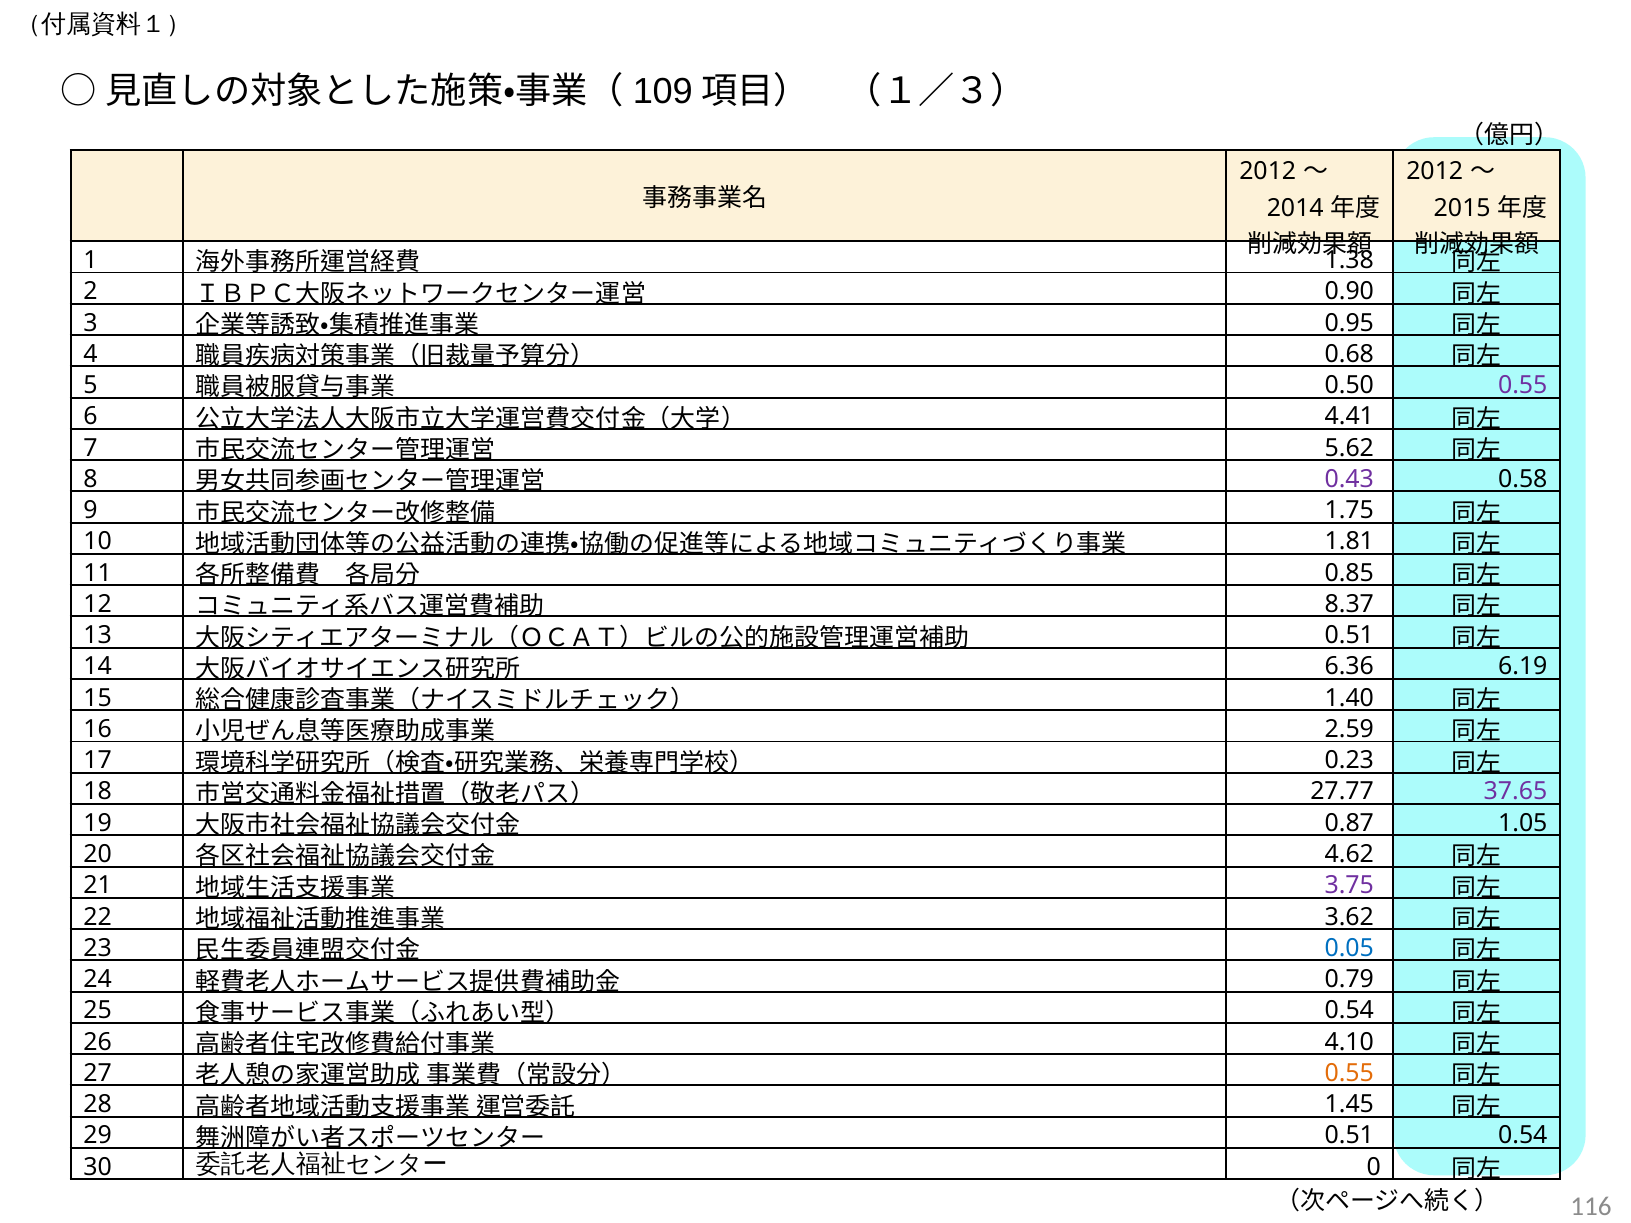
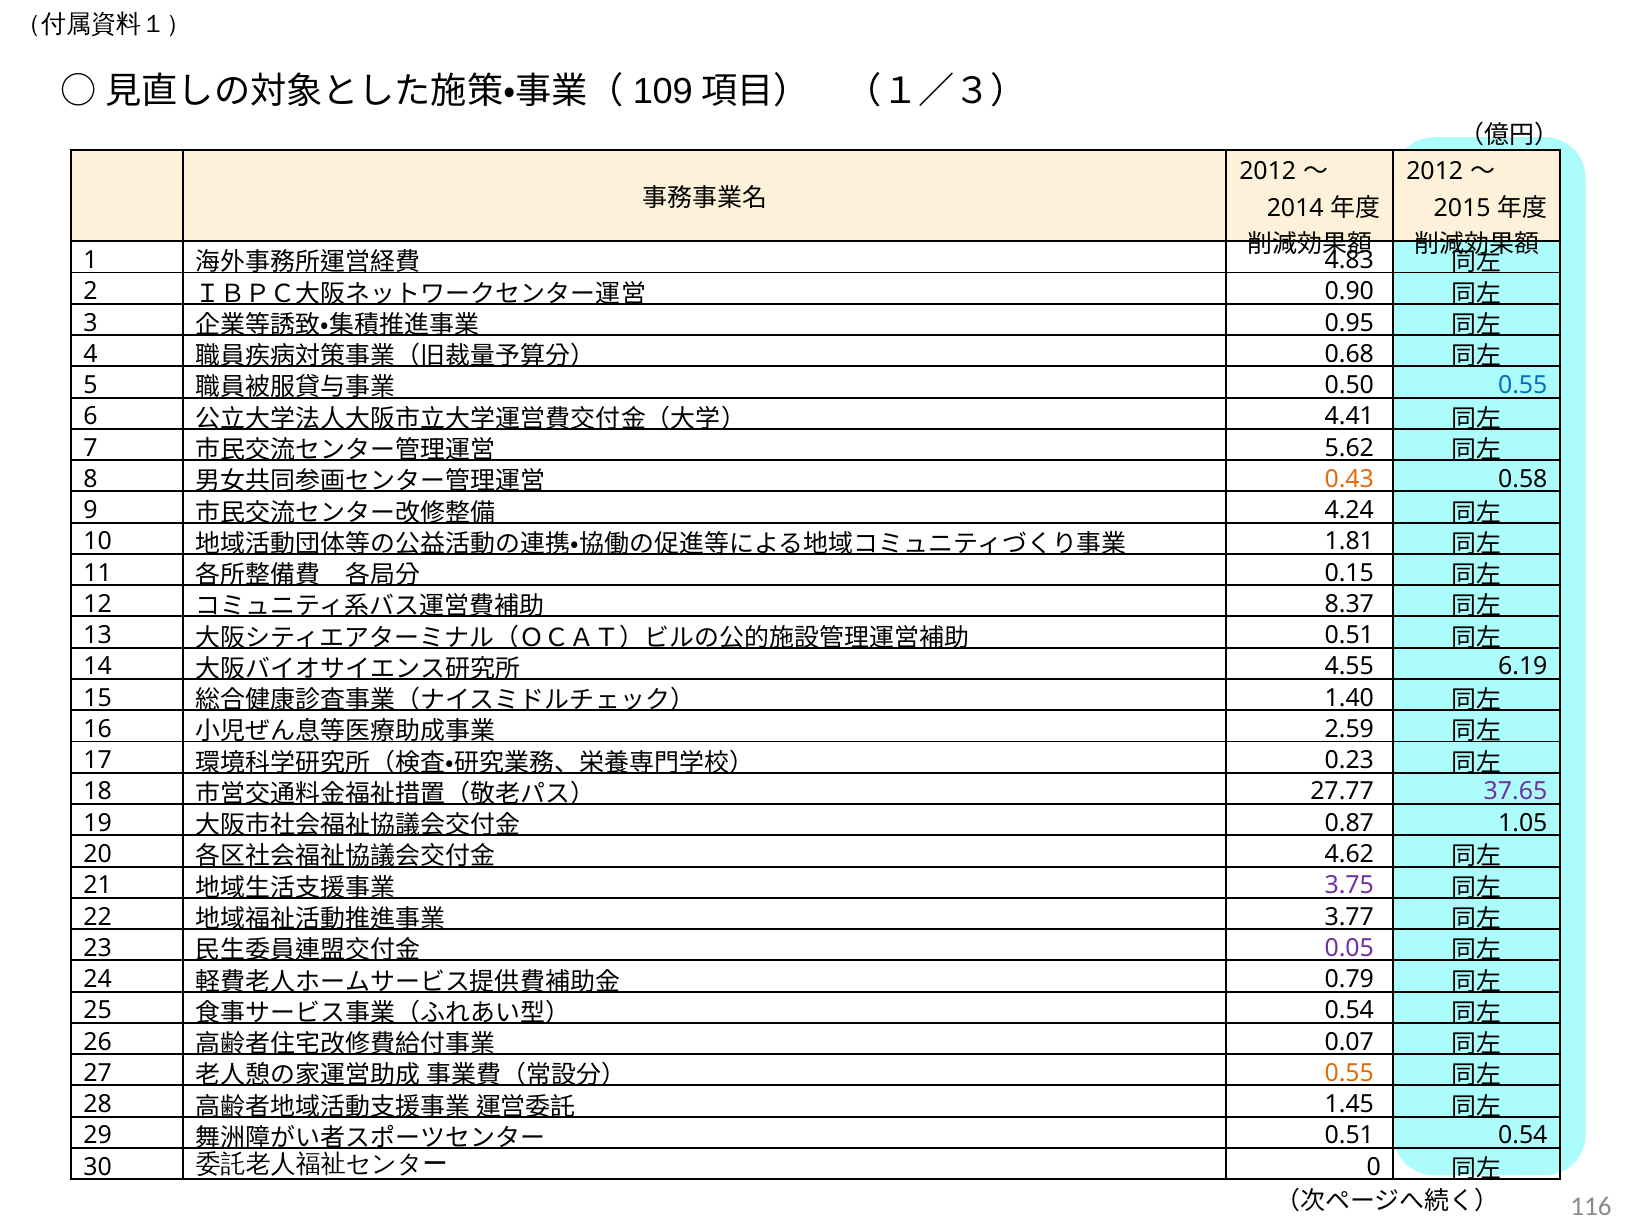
1.38: 1.38 -> 4.83 (1349, 260)
0.55 colour: purple -> blue (1523, 385)
0.43 colour: purple -> orange (1349, 479)
1.75: 1.75 -> 4.24 (1349, 510)
0.85: 0.85 -> 0.15 (1349, 573)
6.36: 6.36 -> 4.55 (1349, 667)
3.62: 3.62 -> 3.77 (1349, 917)
0.05 colour: blue -> purple (1349, 948)
4.10: 4.10 -> 0.07 (1349, 1042)
